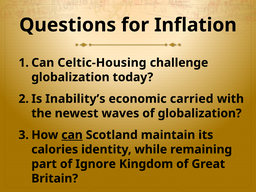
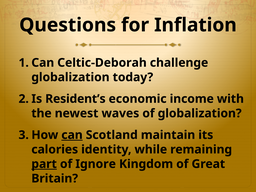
Celtic-Housing: Celtic-Housing -> Celtic-Deborah (102, 63)
Inability’s: Inability’s -> Resident’s (75, 99)
carried: carried -> income (192, 99)
part underline: none -> present (44, 164)
